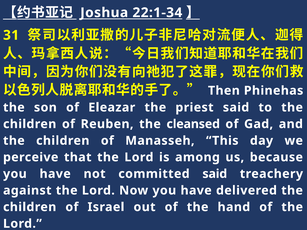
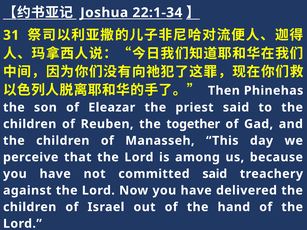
cleansed: cleansed -> together (193, 124)
